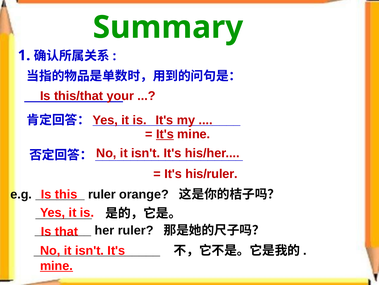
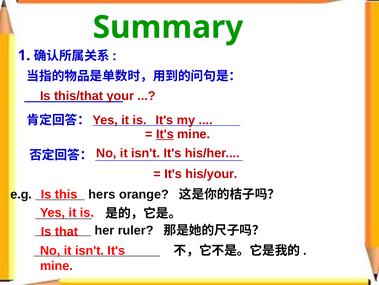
his/ruler: his/ruler -> his/your (211, 174)
ruler: ruler -> hers (102, 194)
mine underline: present -> none (56, 265)
